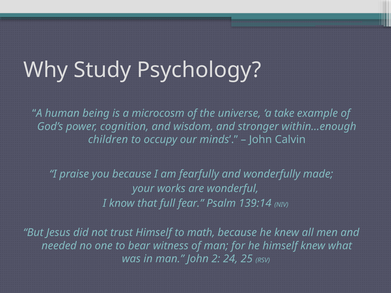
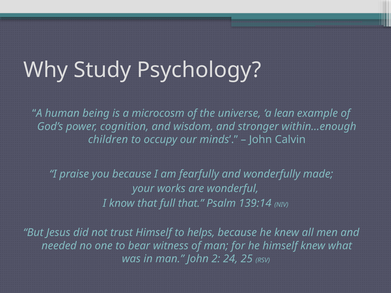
take: take -> lean (284, 113)
full fear: fear -> that (191, 203)
math: math -> helps (201, 233)
